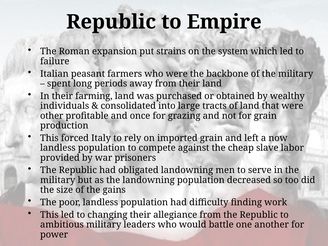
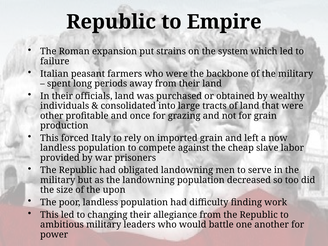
farming: farming -> officials (94, 96)
gains: gains -> upon (114, 190)
